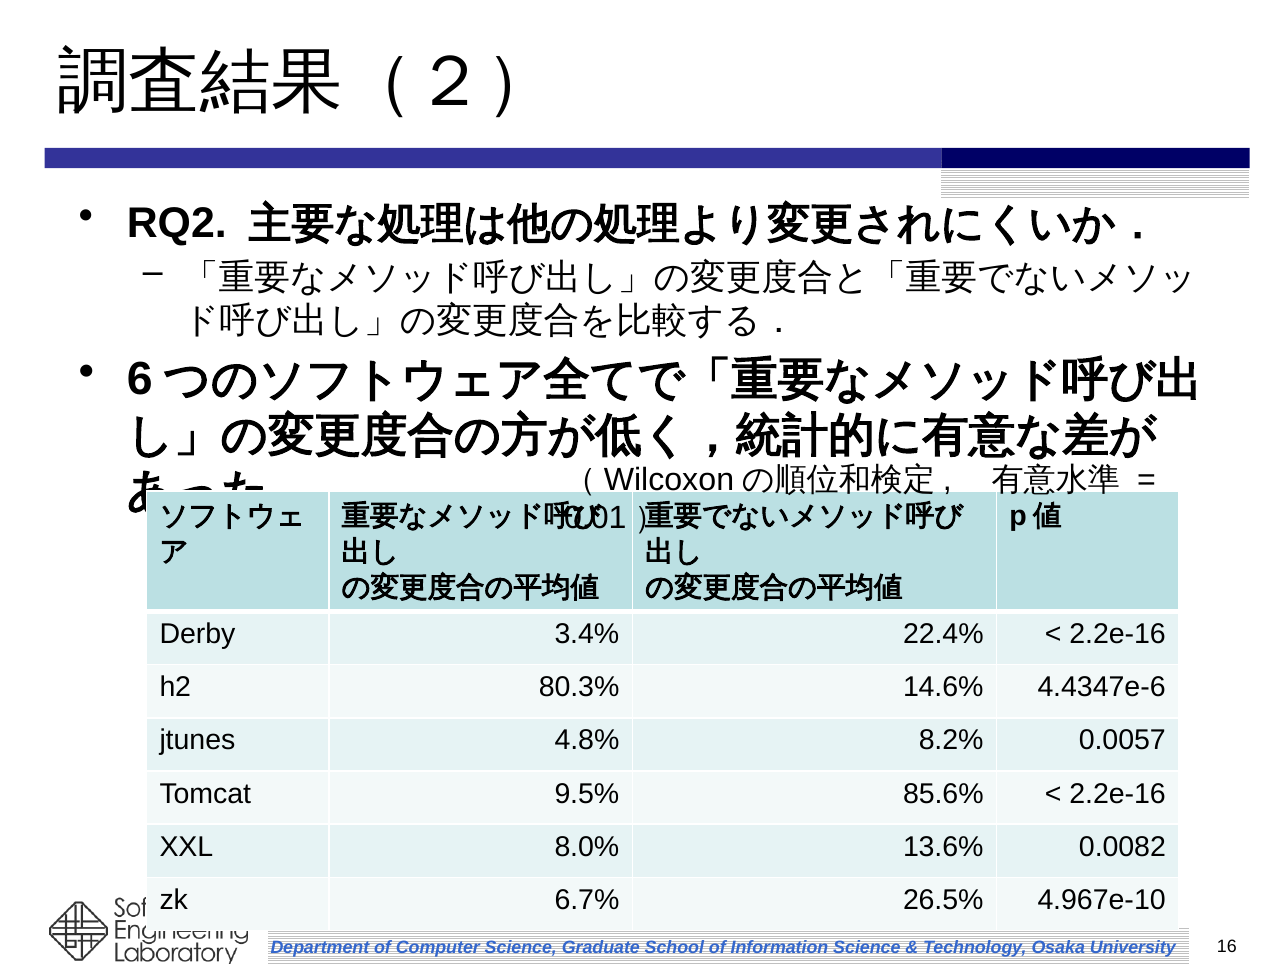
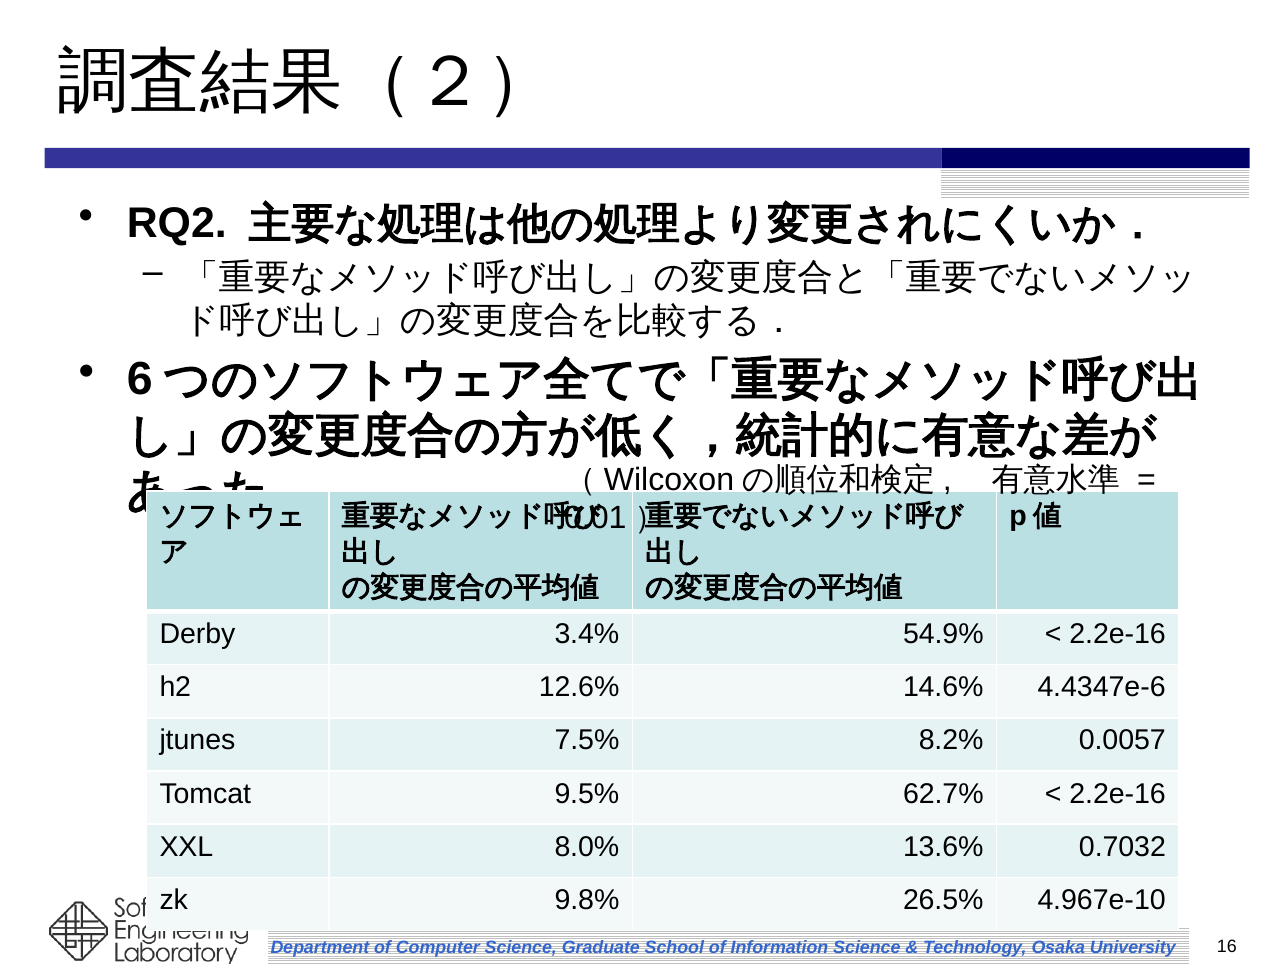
22.4%: 22.4% -> 54.9% (943, 634)
80.3%: 80.3% -> 12.6% (579, 687)
4.8%: 4.8% -> 7.5% (587, 740)
85.6%: 85.6% -> 62.7% (943, 794)
0.0082: 0.0082 -> 0.7032 (1122, 847)
6.7%: 6.7% -> 9.8% (587, 900)
